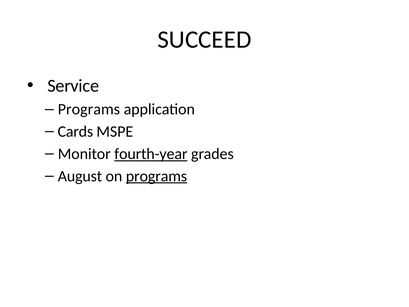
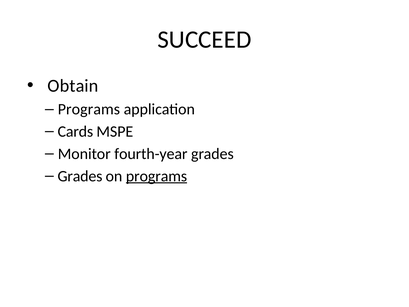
Service: Service -> Obtain (73, 86)
fourth-year underline: present -> none (151, 154)
August: August -> Grades (80, 176)
